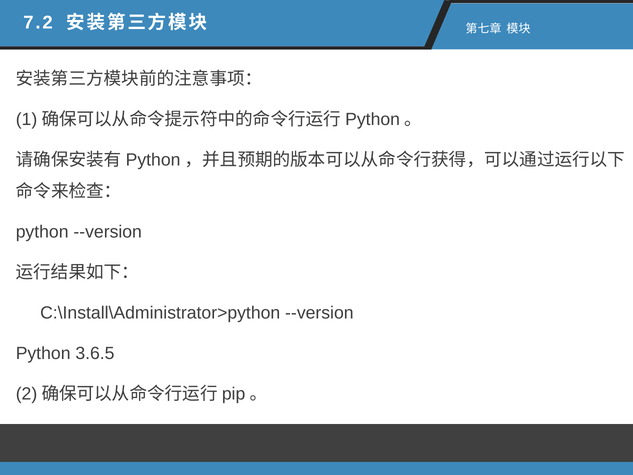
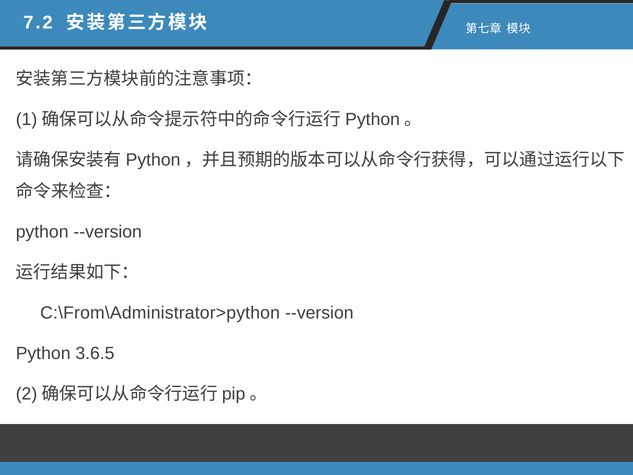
C:\Install\Administrator>python: C:\Install\Administrator>python -> C:\From\Administrator>python (160, 313)
